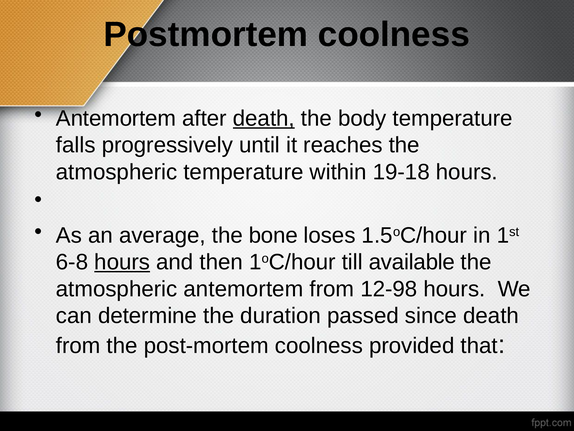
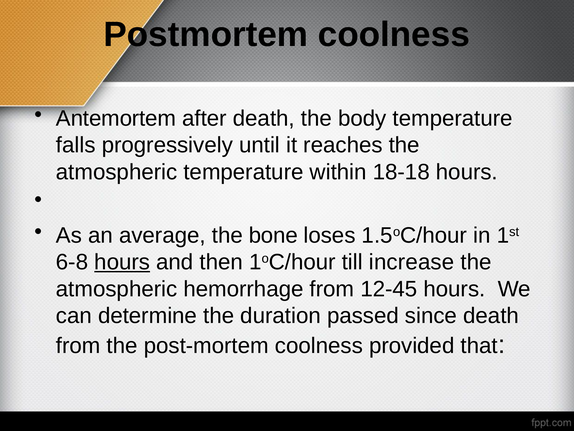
death underline: present -> none (264, 118)
19-18: 19-18 -> 18-18 (401, 172)
available: available -> increase (412, 262)
atmospheric antemortem: antemortem -> hemorrhage (243, 289)
12-98: 12-98 -> 12-45 (389, 289)
